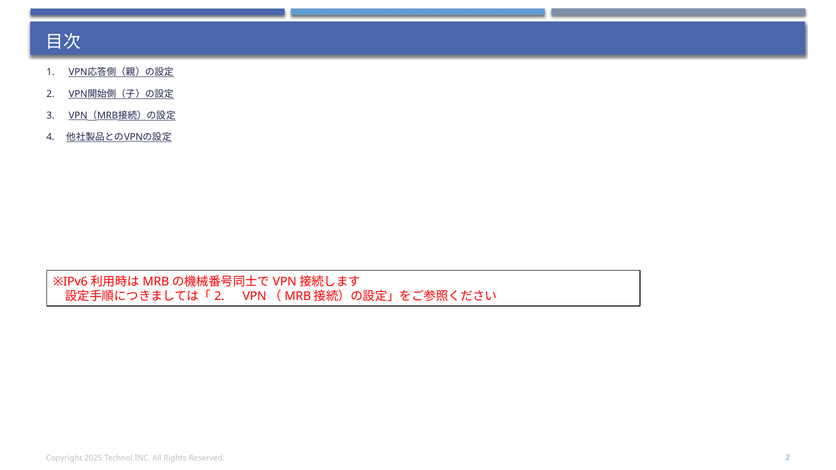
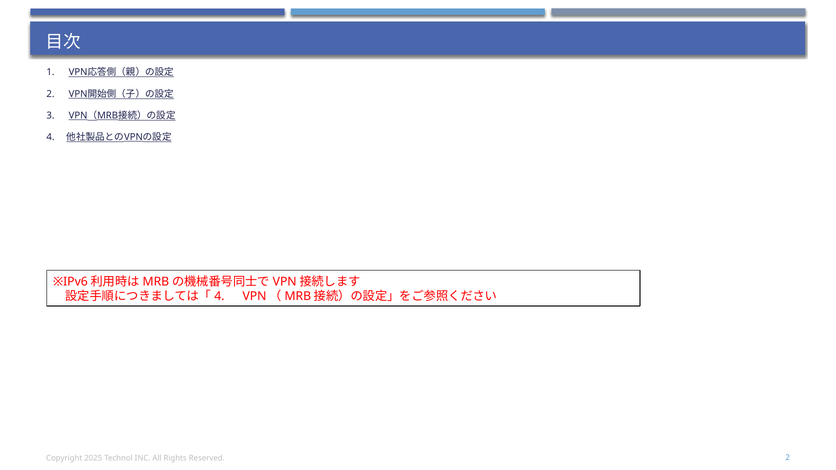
2: 2 -> 4 (219, 296)
